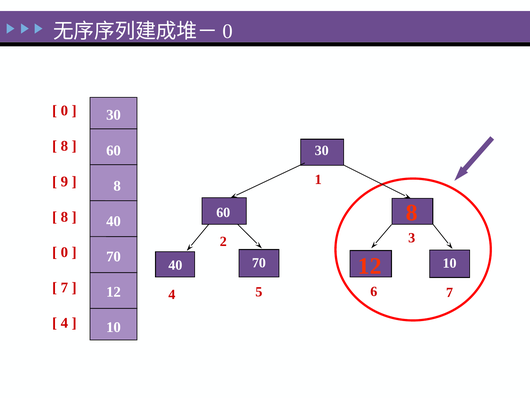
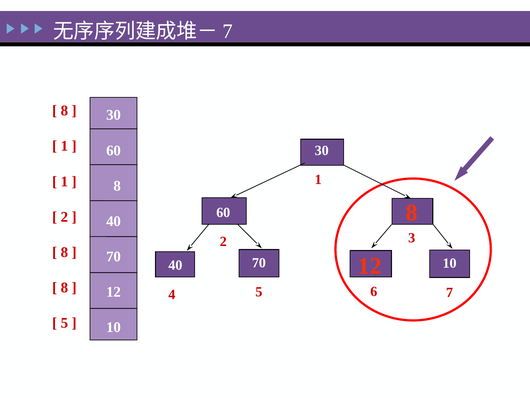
0: 0 -> 7 (228, 31)
0: 0 -> 8 (64, 111)
8: 8 -> 1 (64, 146)
9: 9 -> 1 (64, 181)
8: 8 -> 2 (64, 217)
0: 0 -> 8 (64, 252)
7: 7 -> 8 (64, 287)
4: 4 -> 5 (64, 323)
